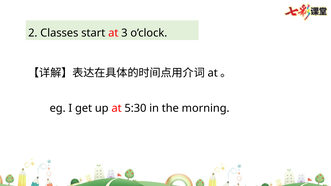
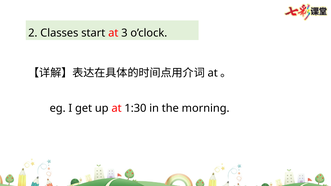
5:30: 5:30 -> 1:30 (135, 108)
